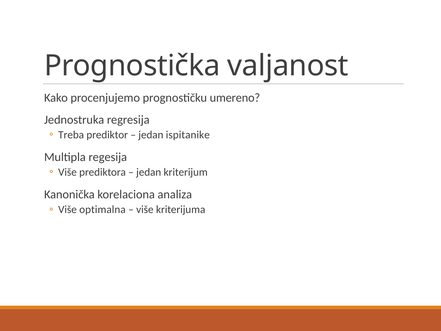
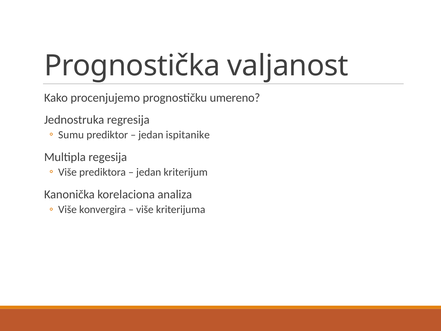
Treba: Treba -> Sumu (71, 135)
optimalna: optimalna -> konvergira (103, 209)
